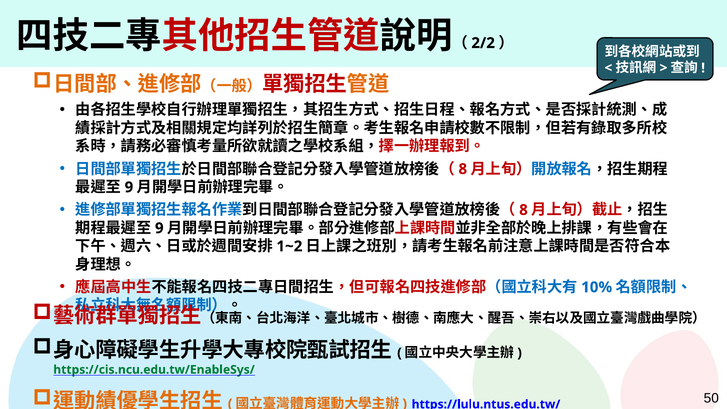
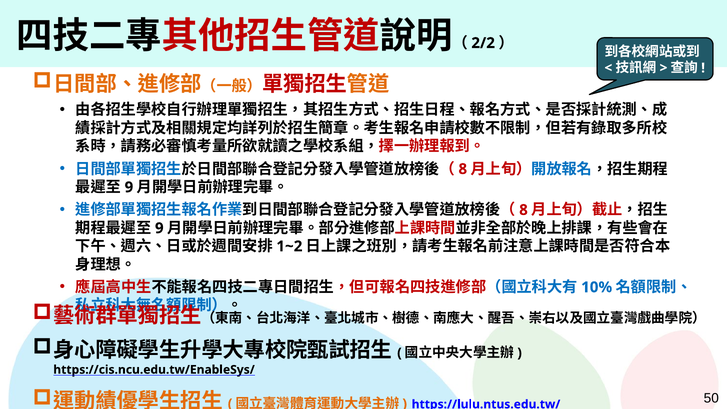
https://cis.ncu.edu.tw/EnableSys/ colour: green -> black (154, 370)
